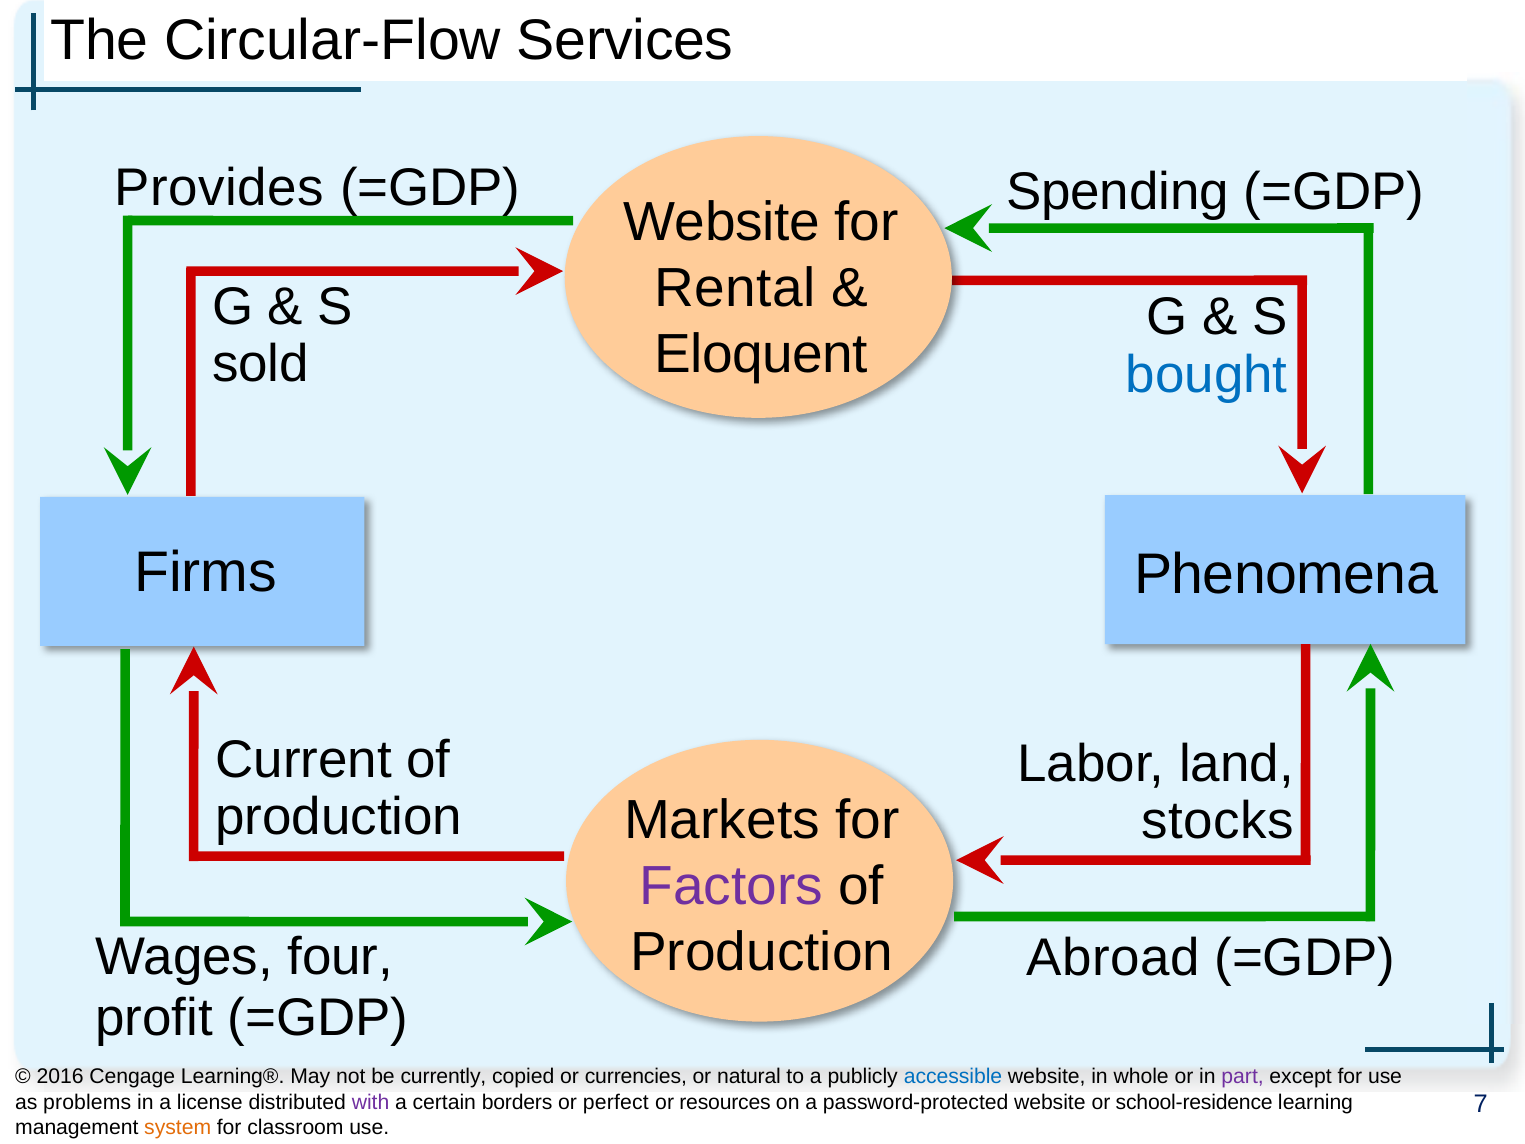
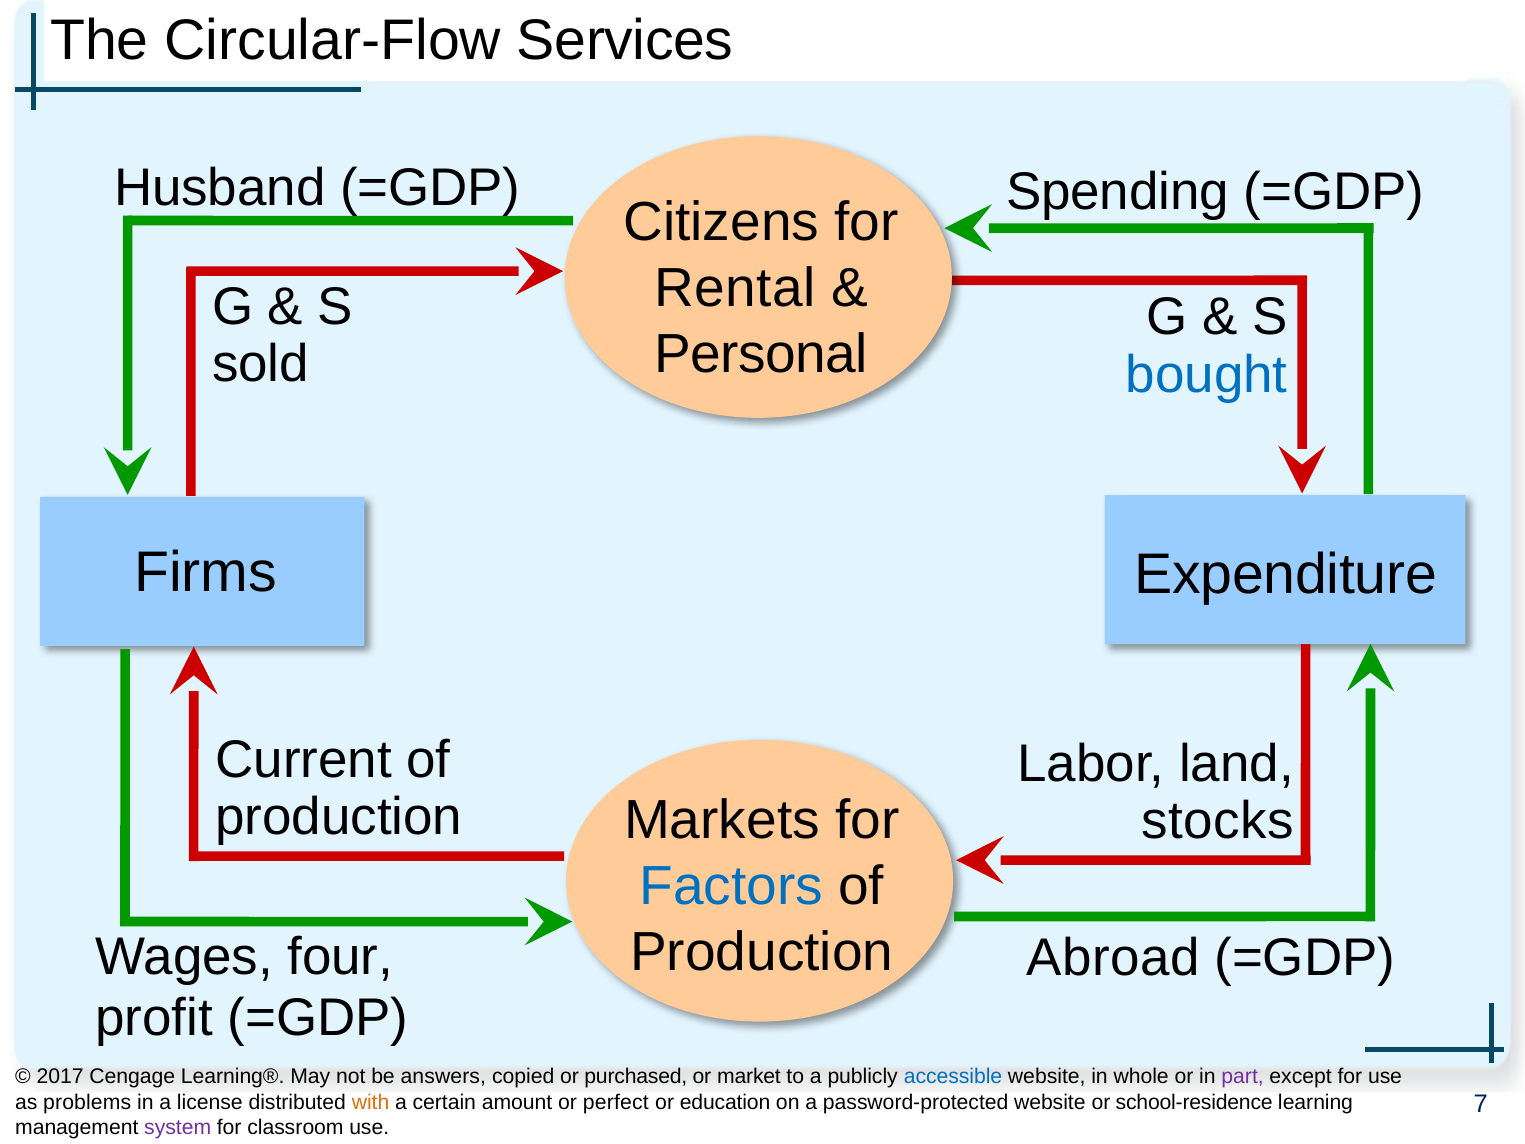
Provides: Provides -> Husband (220, 188)
Website: Website -> Citizens (721, 222)
Eloquent: Eloquent -> Personal (761, 354)
Phenomena: Phenomena -> Expenditure (1286, 575)
Factors colour: purple -> blue (731, 886)
2016: 2016 -> 2017 (60, 1077)
currently: currently -> answers (443, 1077)
currencies: currencies -> purchased (636, 1077)
natural: natural -> market (749, 1077)
with colour: purple -> orange (371, 1102)
borders: borders -> amount (517, 1102)
resources: resources -> education (725, 1102)
system colour: orange -> purple (178, 1128)
